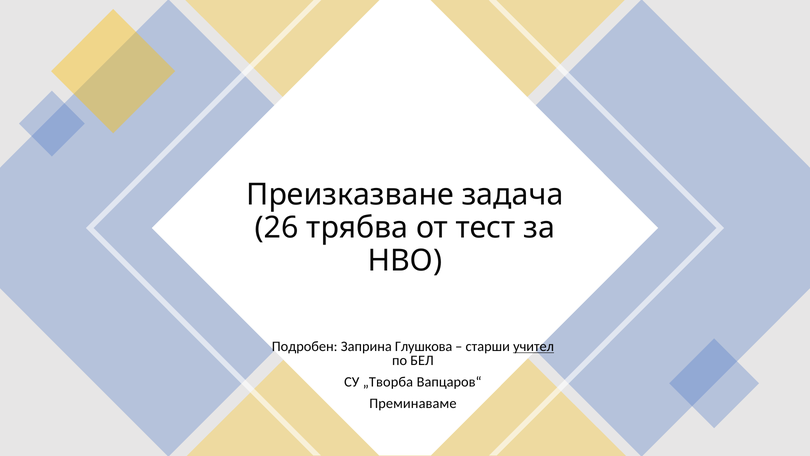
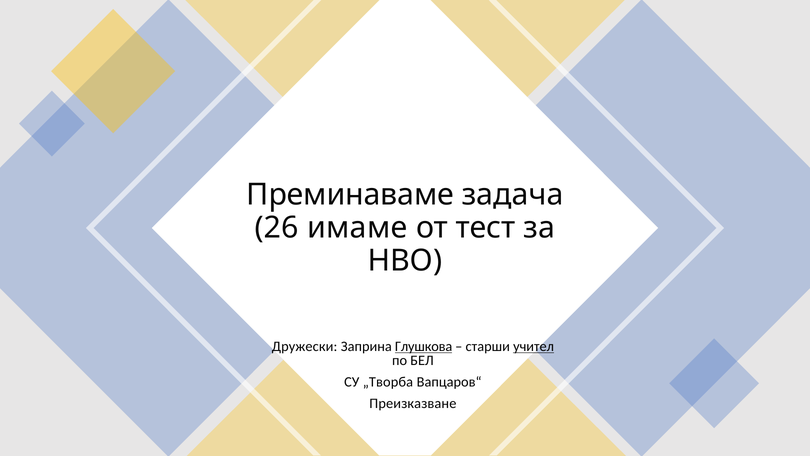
Преизказване: Преизказване -> Преминаваме (350, 195)
трябва: трябва -> имаме (357, 228)
Подробен: Подробен -> Дружески (305, 346)
Глушкова underline: none -> present (424, 346)
Преминаваме: Преминаваме -> Преизказване (413, 403)
